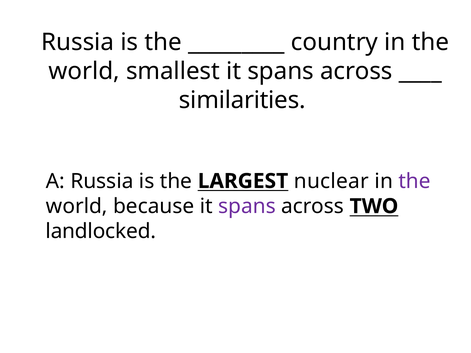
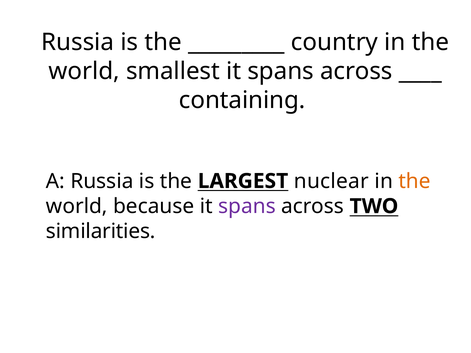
similarities: similarities -> containing (242, 100)
the colour: purple -> orange (415, 181)
landlocked: landlocked -> similarities (101, 231)
